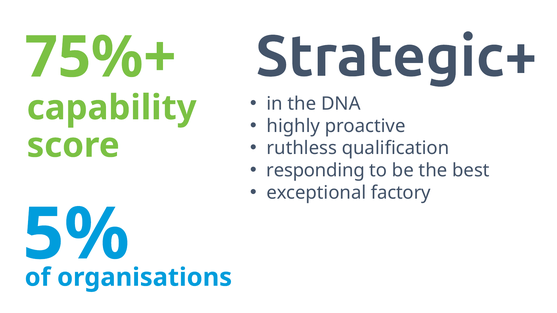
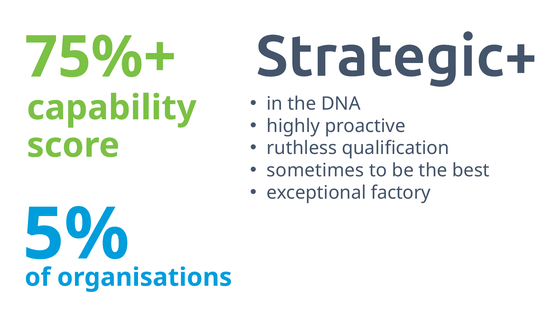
responding: responding -> sometimes (315, 171)
